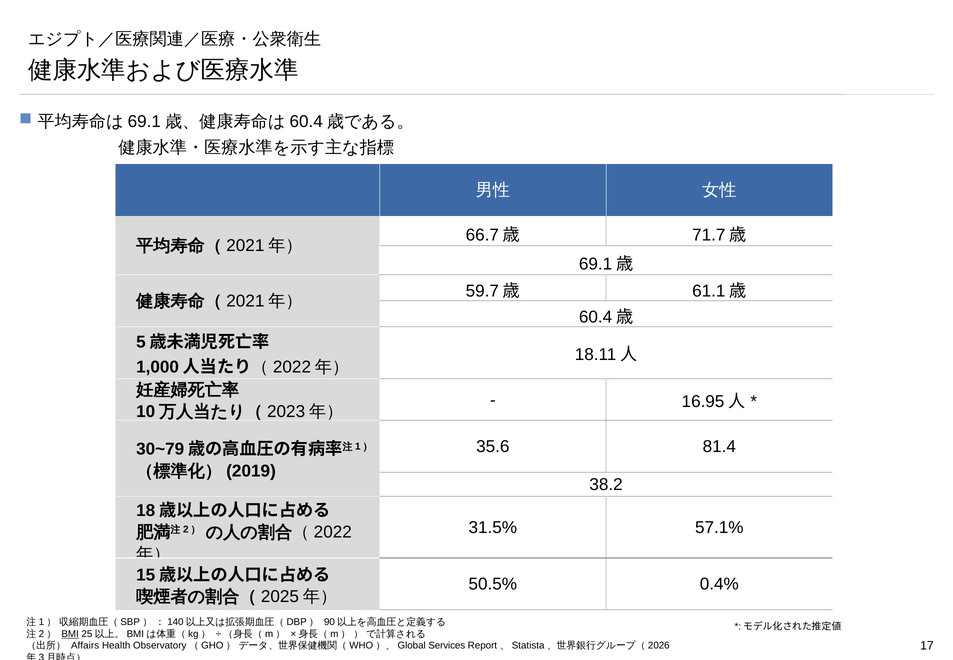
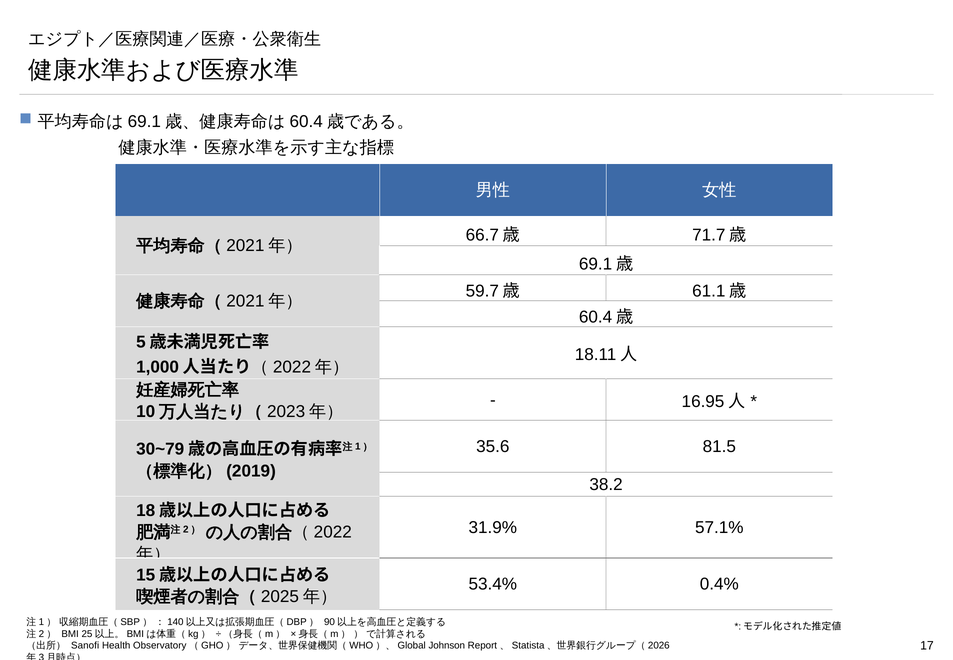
81.4: 81.4 -> 81.5 (719, 447)
31.5%: 31.5% -> 31.9% (493, 527)
50.5%: 50.5% -> 53.4% (493, 584)
BMI underline: present -> none (70, 634)
Affairs: Affairs -> Sanofi (85, 645)
Services: Services -> Johnson (447, 645)
